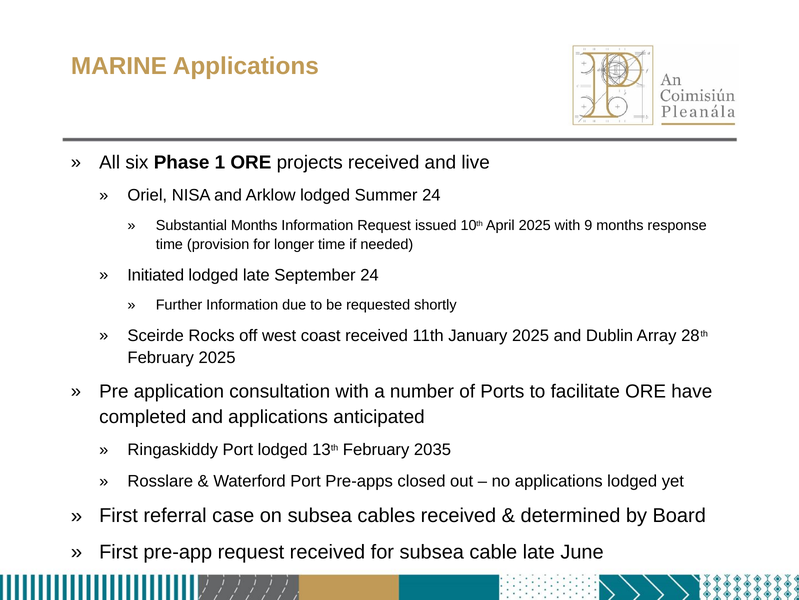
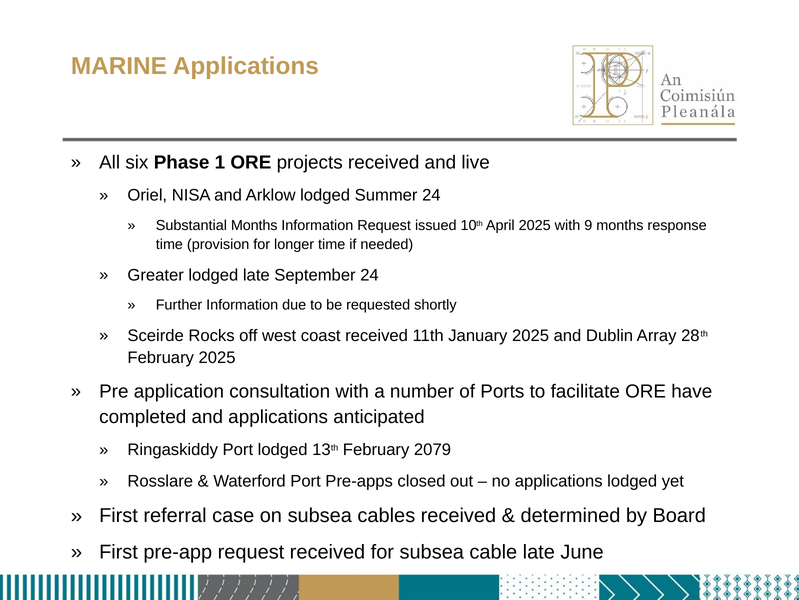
Initiated: Initiated -> Greater (156, 275)
2035: 2035 -> 2079 (432, 449)
